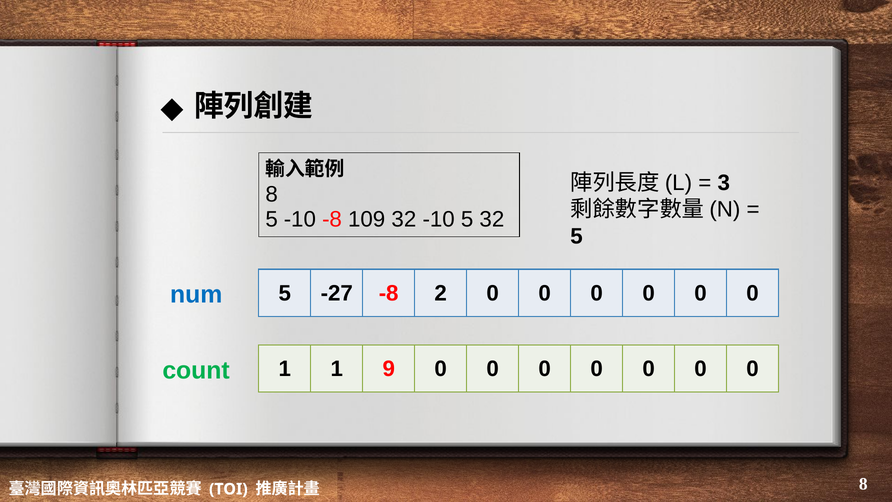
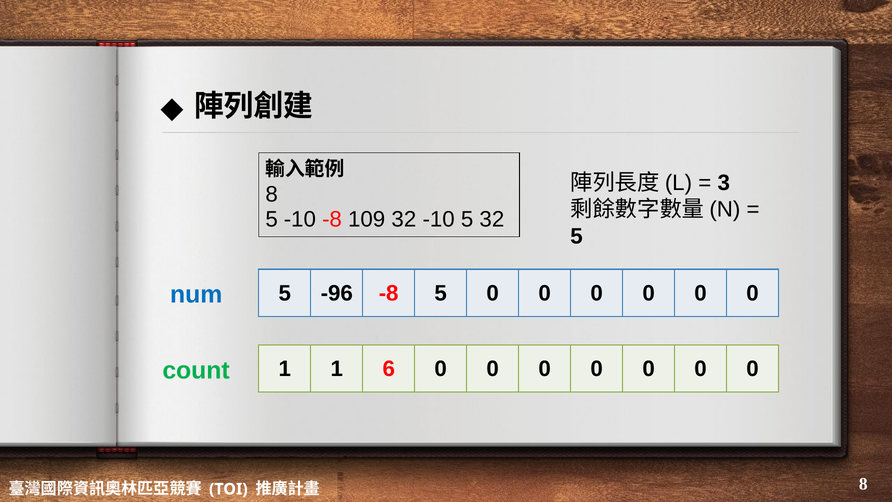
-27: -27 -> -96 (337, 293)
-8 2: 2 -> 5 (441, 293)
9: 9 -> 6 (389, 369)
